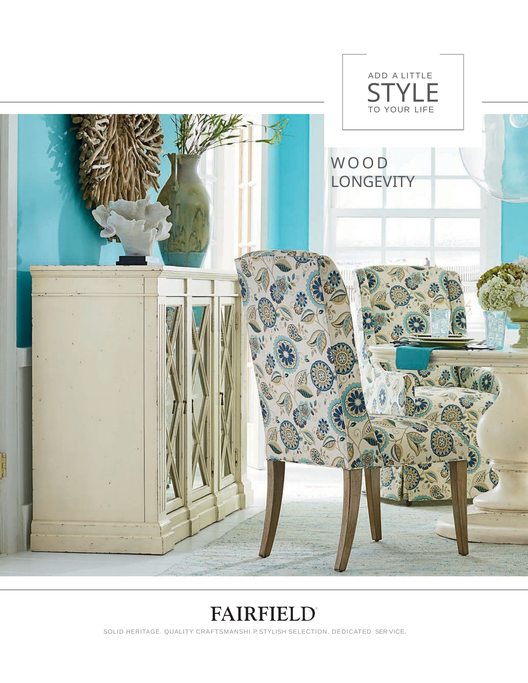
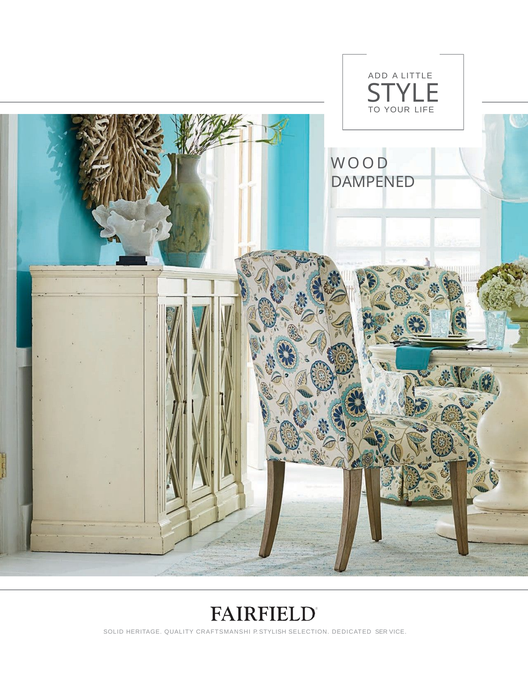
LONGEVITY: LONGEVITY -> DAMPENED (373, 182)
